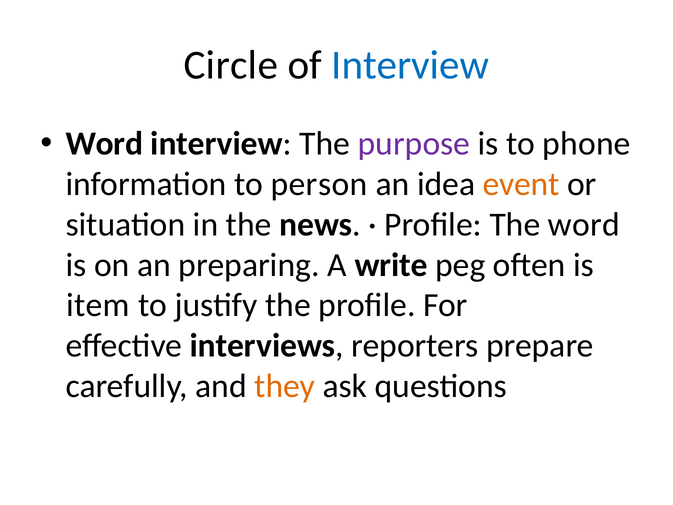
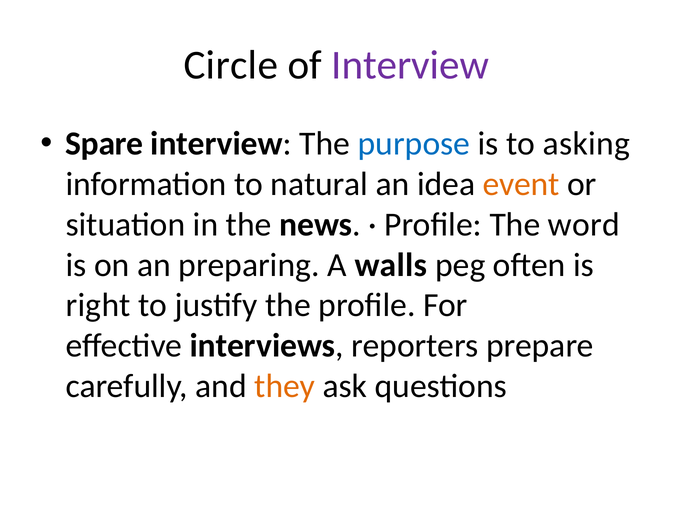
Interview colour: blue -> purple (410, 65)
Word: Word -> Spare (104, 144)
purpose colour: purple -> blue (414, 144)
phone: phone -> asking (587, 144)
person: person -> natural (319, 184)
write: write -> walls (391, 265)
item: item -> right (98, 305)
